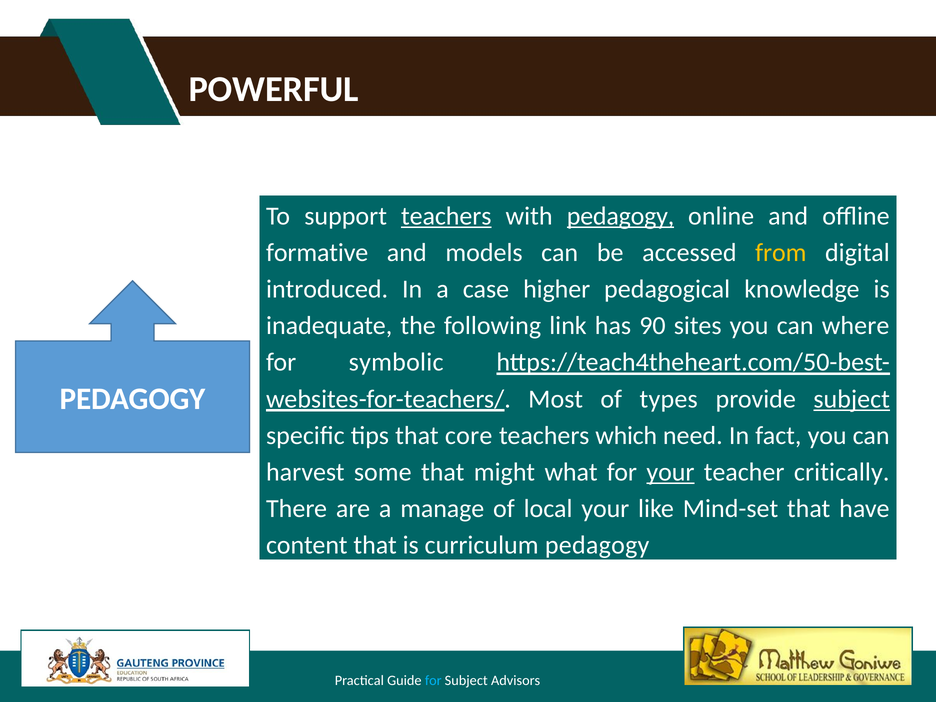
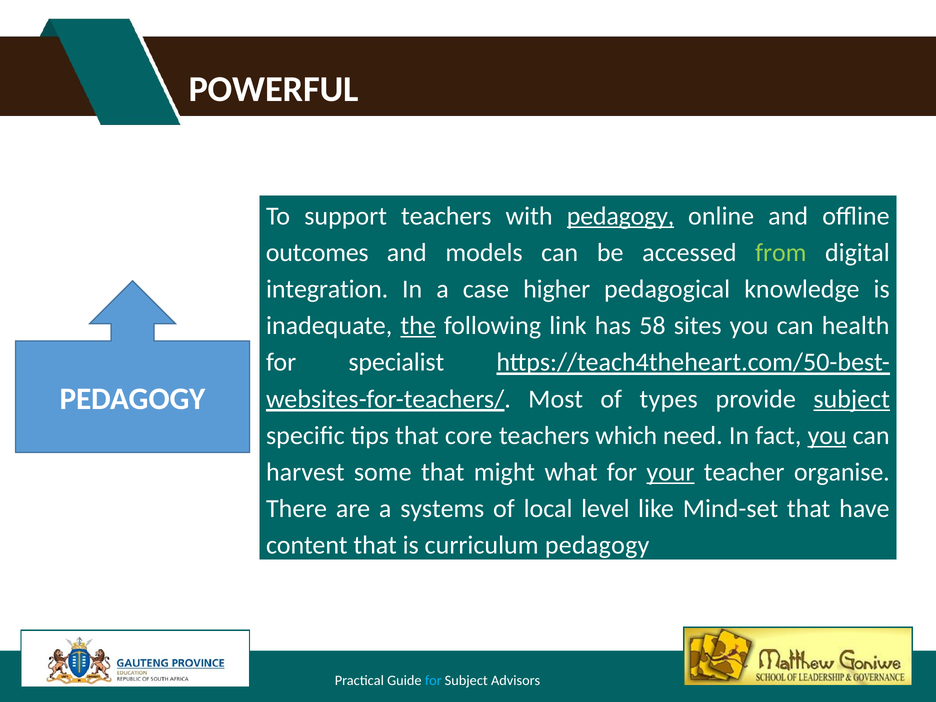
teachers underline: present -> none (446, 216)
formative: formative -> outcomes (317, 253)
from colour: yellow -> light green (781, 253)
introduced: introduced -> integration (327, 289)
the underline: none -> present (418, 326)
90: 90 -> 58 (652, 326)
where: where -> health (856, 326)
symbolic: symbolic -> specialist (396, 362)
you underline: none -> present (827, 436)
critically: critically -> organise (842, 472)
manage: manage -> systems (442, 509)
local your: your -> level (605, 509)
